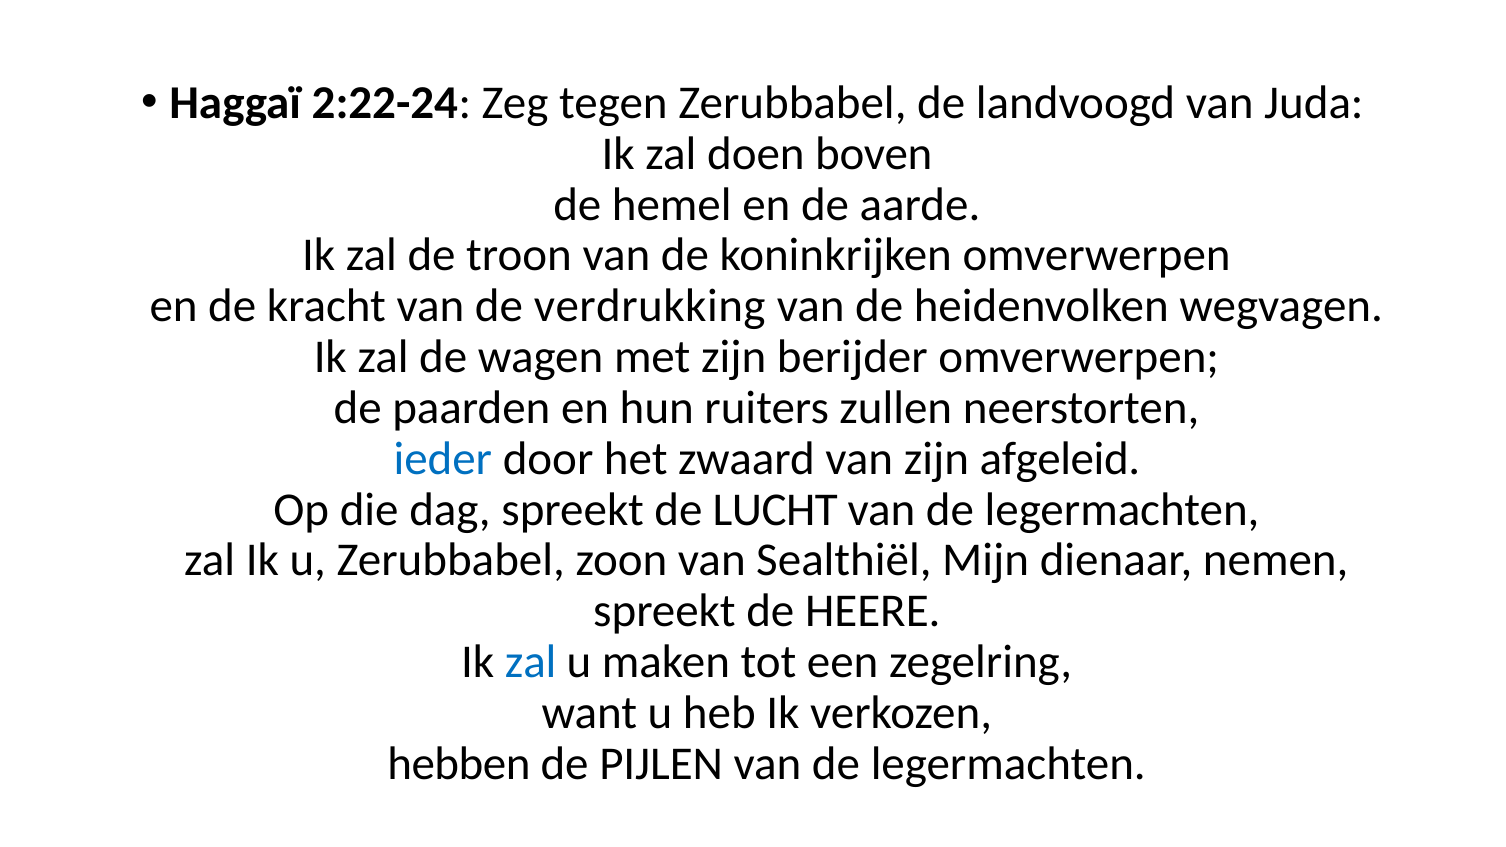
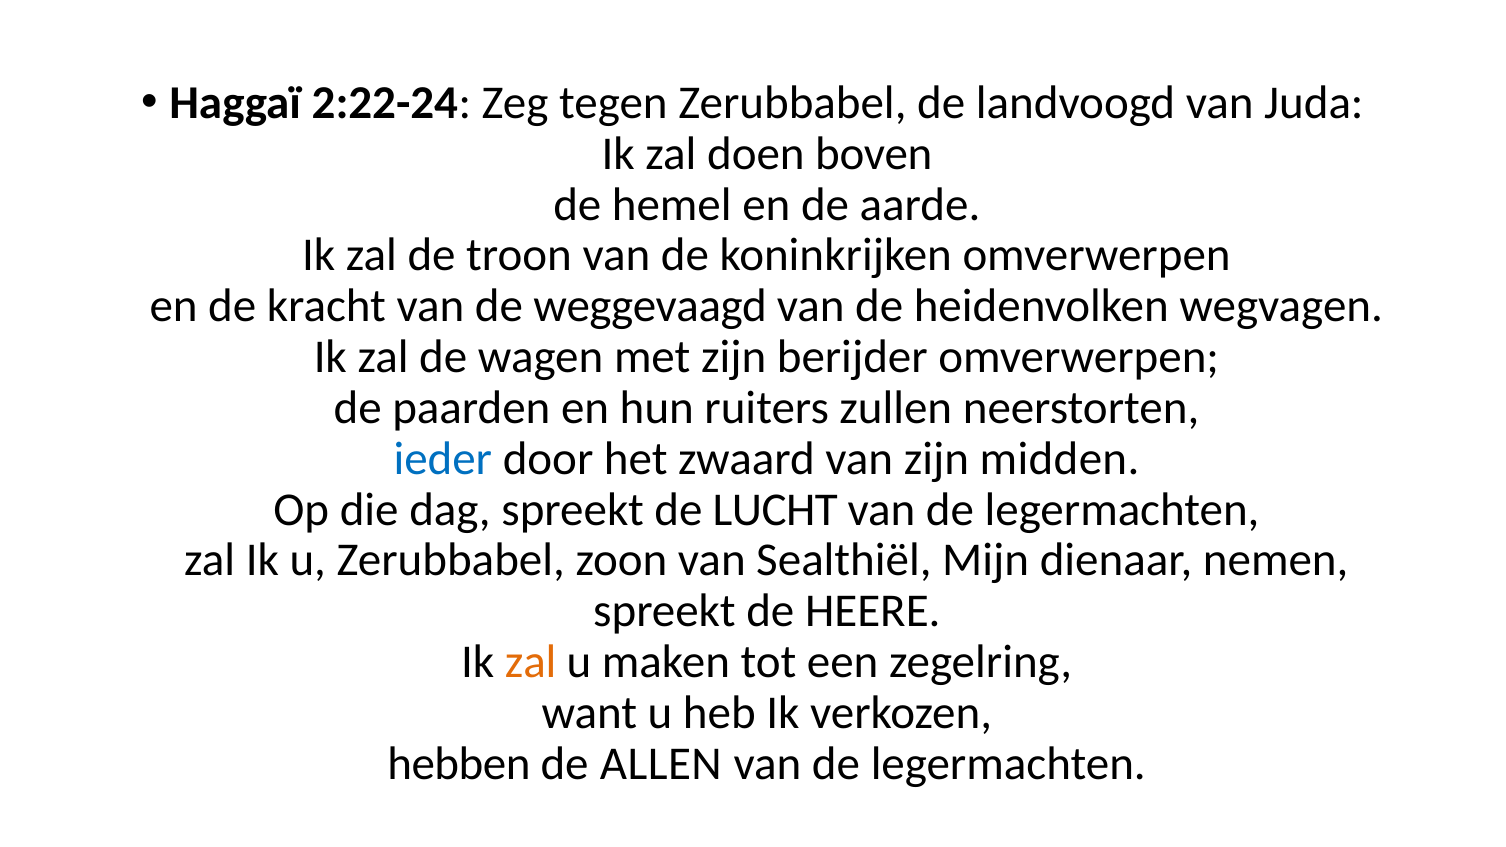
verdrukking: verdrukking -> weggevaagd (650, 306)
afgeleid: afgeleid -> midden (1060, 459)
zal colour: blue -> orange (531, 662)
PIJLEN: PIJLEN -> ALLEN (661, 764)
